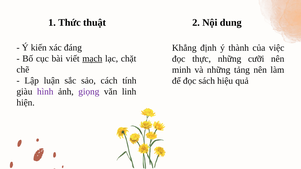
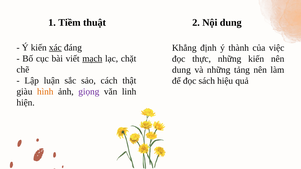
Thức: Thức -> Tiềm (69, 23)
xác underline: none -> present (55, 48)
những cưỡi: cưỡi -> kiến (256, 59)
minh: minh -> dung (181, 70)
tính: tính -> thật (129, 81)
hình colour: purple -> orange (45, 92)
